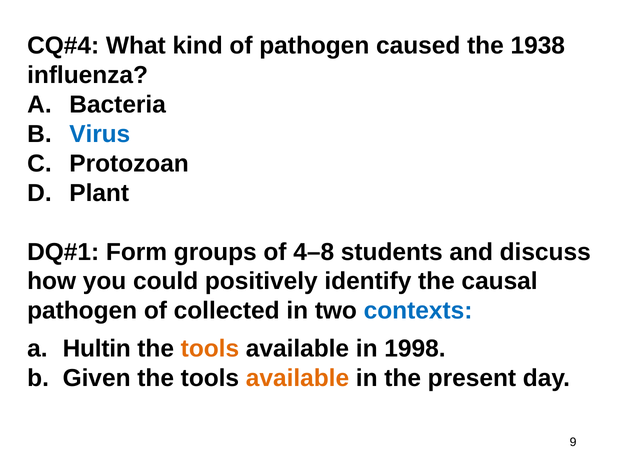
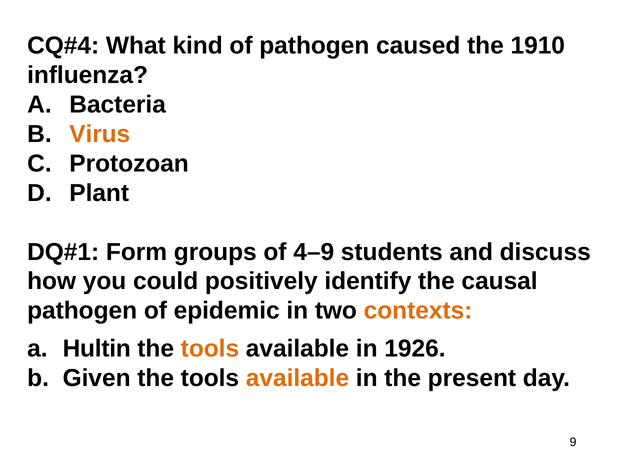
1938: 1938 -> 1910 (538, 46)
Virus colour: blue -> orange (100, 134)
4–8: 4–8 -> 4–9 (314, 252)
collected: collected -> epidemic (227, 311)
contexts colour: blue -> orange (418, 311)
1998: 1998 -> 1926 (415, 348)
